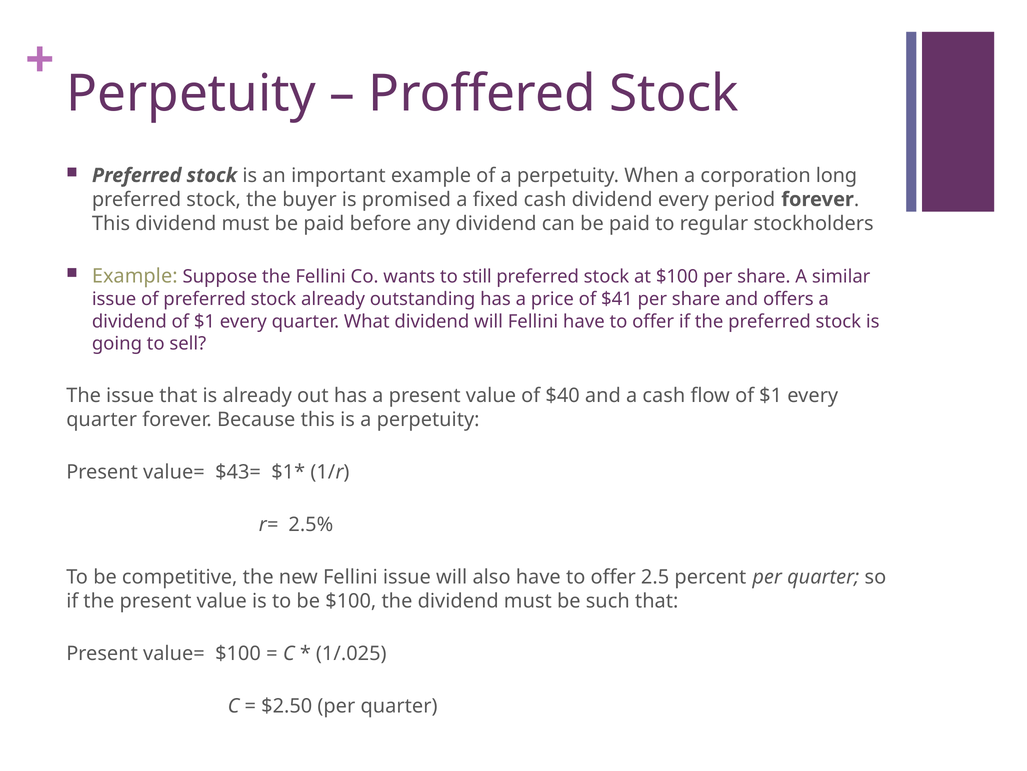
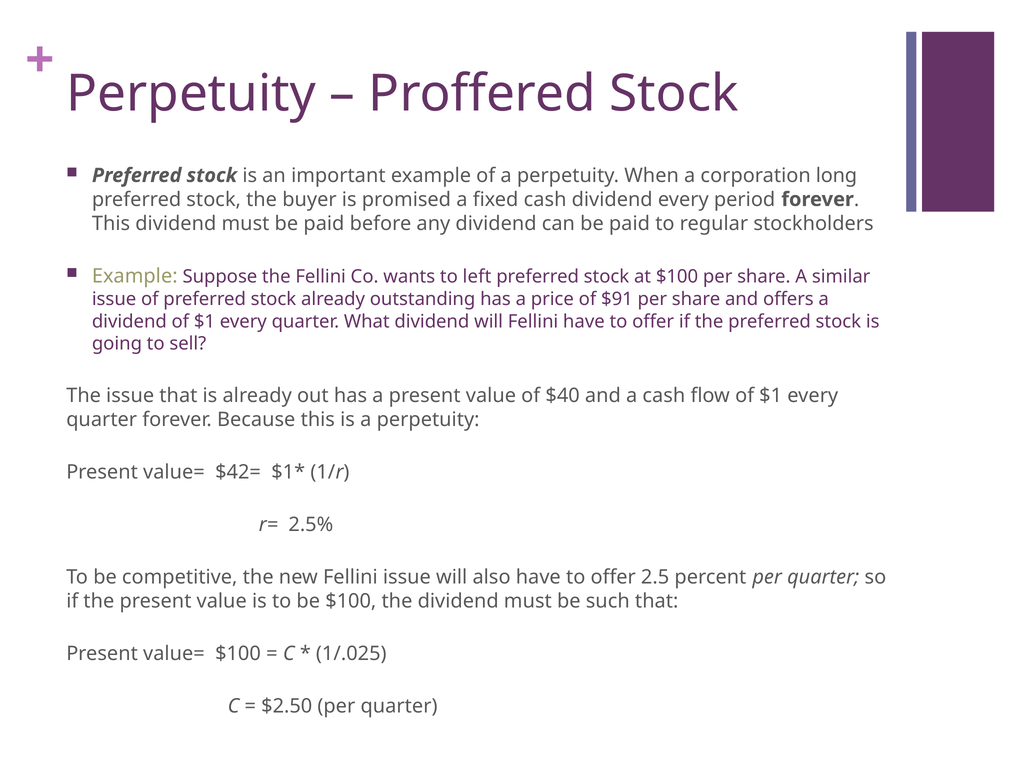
still: still -> left (477, 276)
$41: $41 -> $91 (617, 299)
$43=: $43= -> $42= (238, 472)
